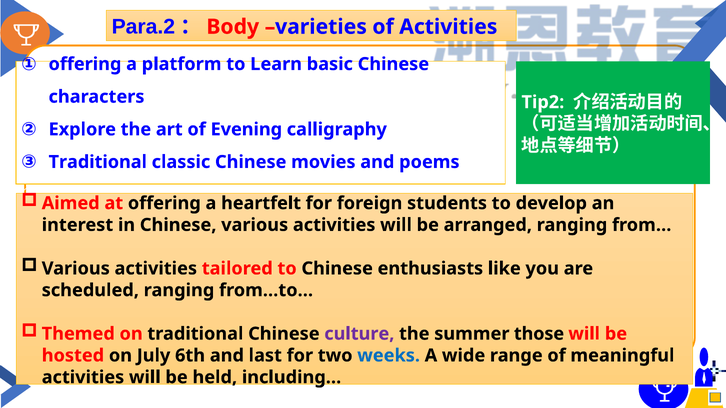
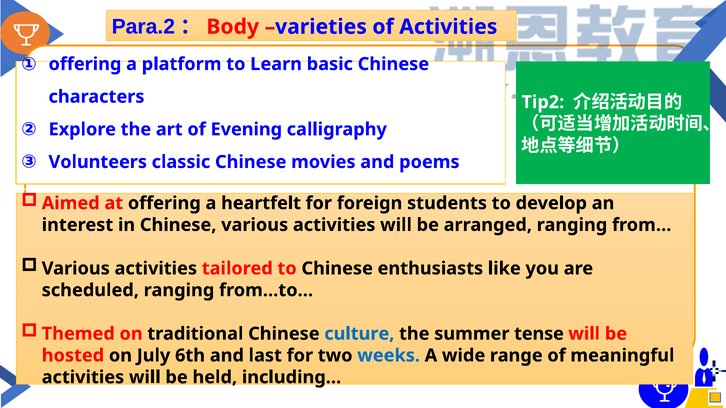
Traditional: Traditional -> Volunteers (98, 162)
culture colour: purple -> blue (359, 334)
those: those -> tense (539, 334)
